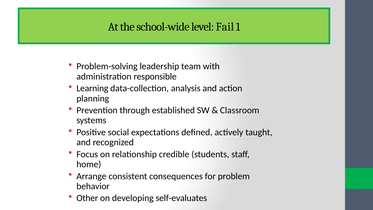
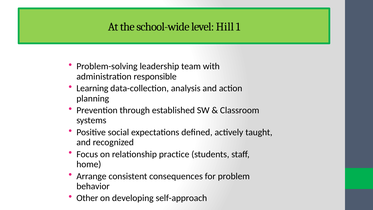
Fail: Fail -> Hill (225, 27)
credible: credible -> practice (174, 154)
self-evaluates: self-evaluates -> self-approach (181, 198)
